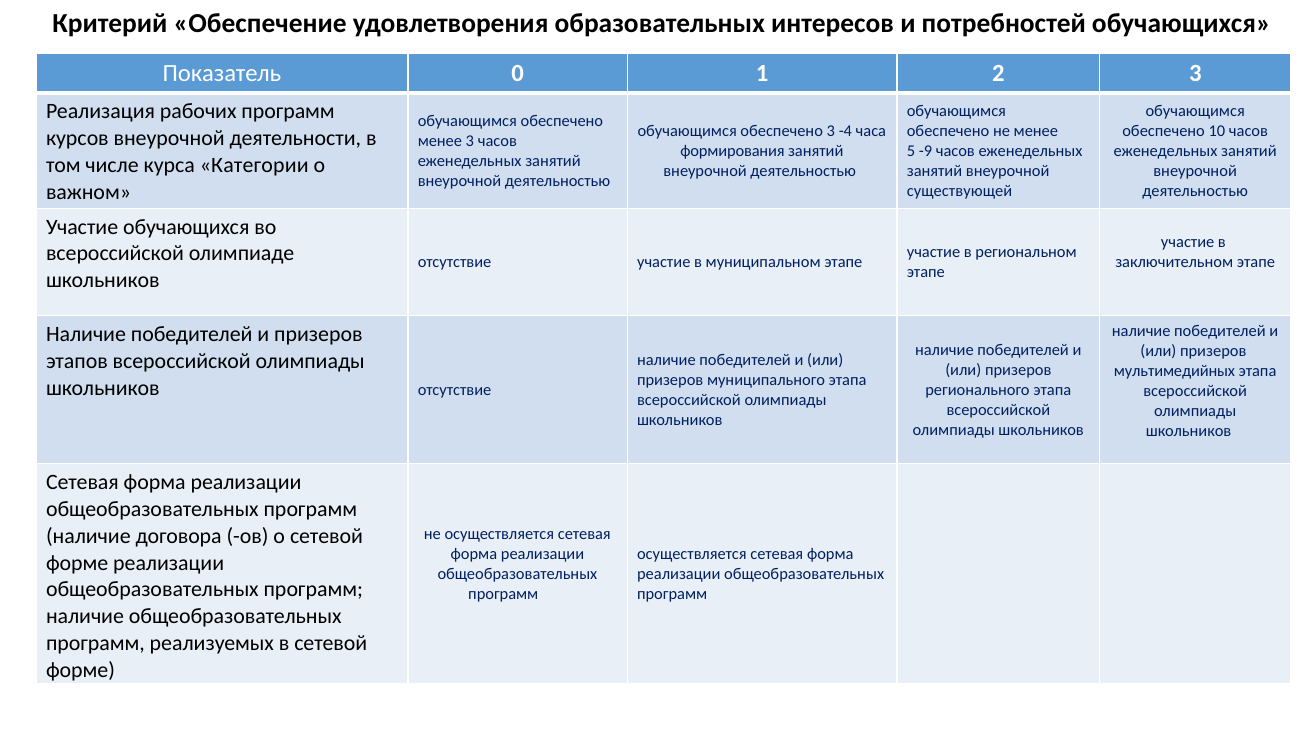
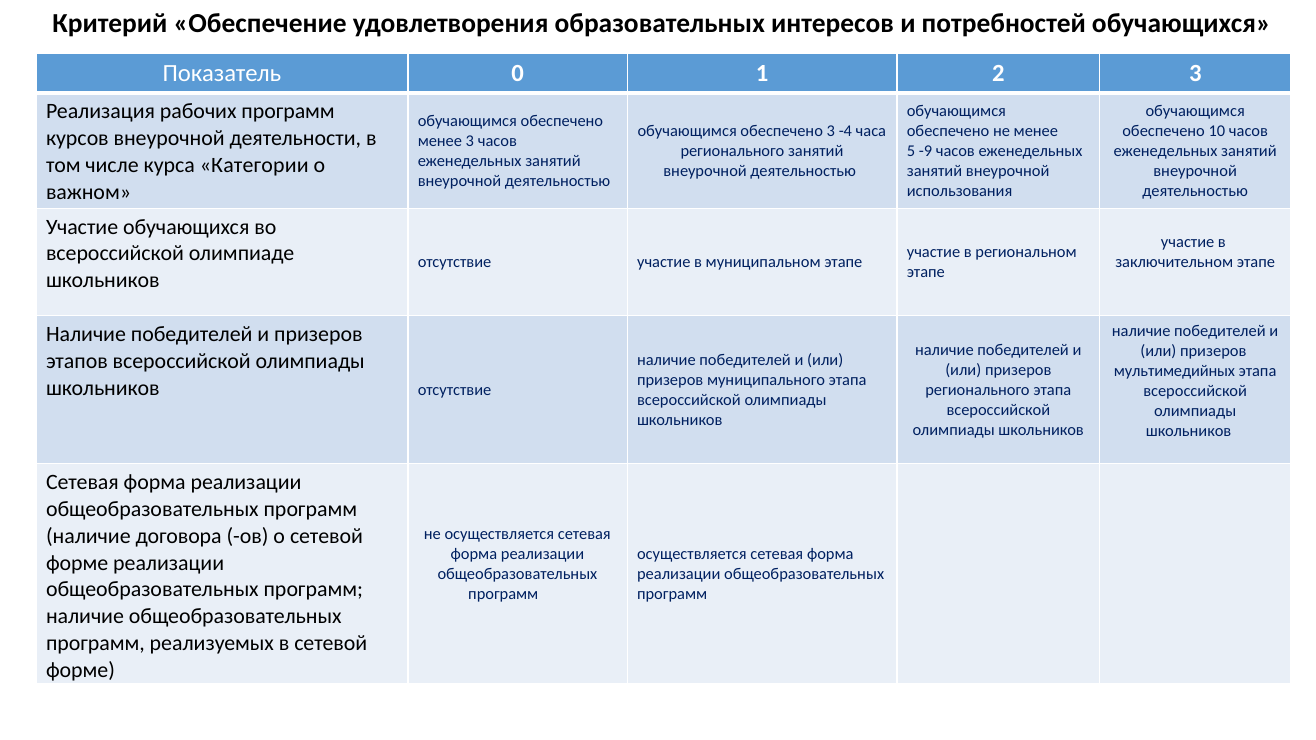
формирования: формирования -> регионального (732, 151)
существующей: существующей -> использования (960, 191)
